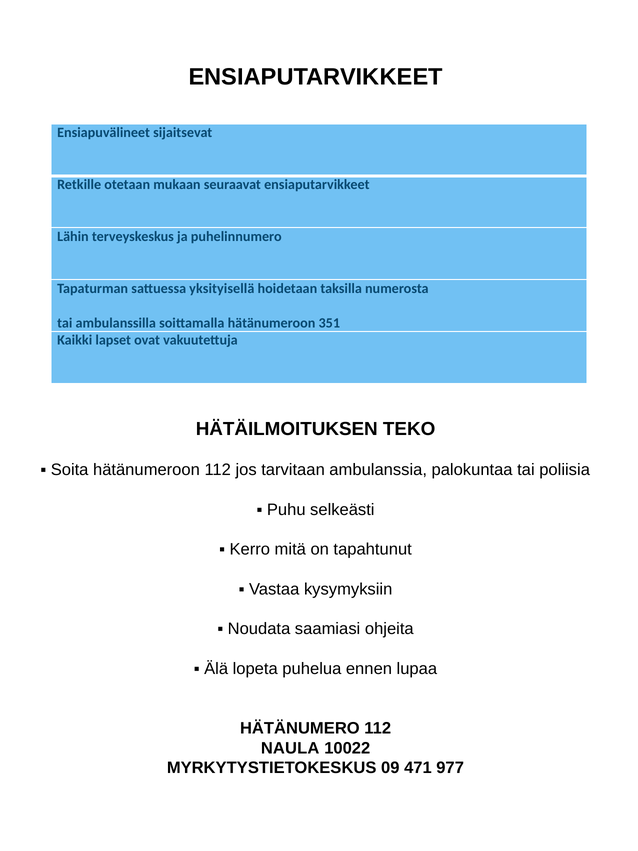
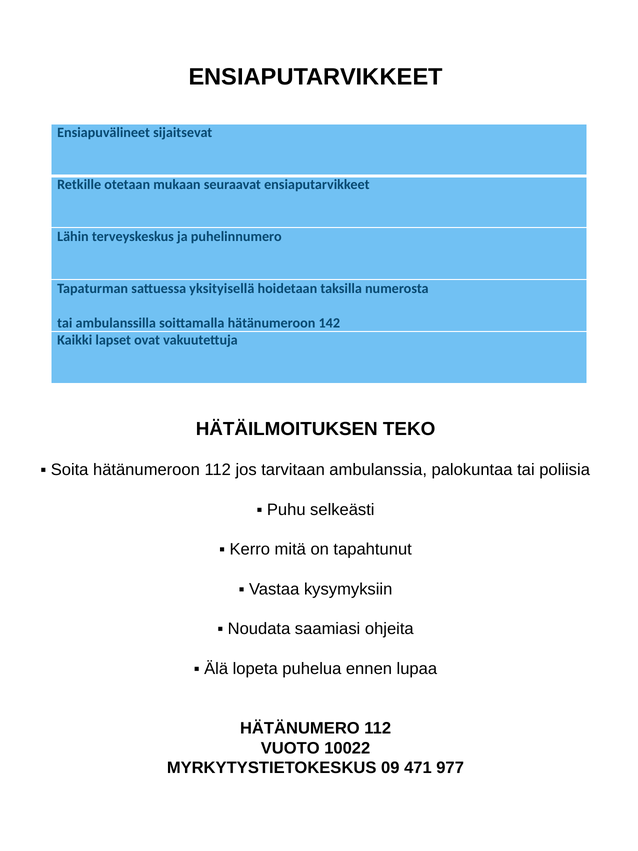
351: 351 -> 142 (329, 323)
NAULA: NAULA -> VUOTO (290, 748)
